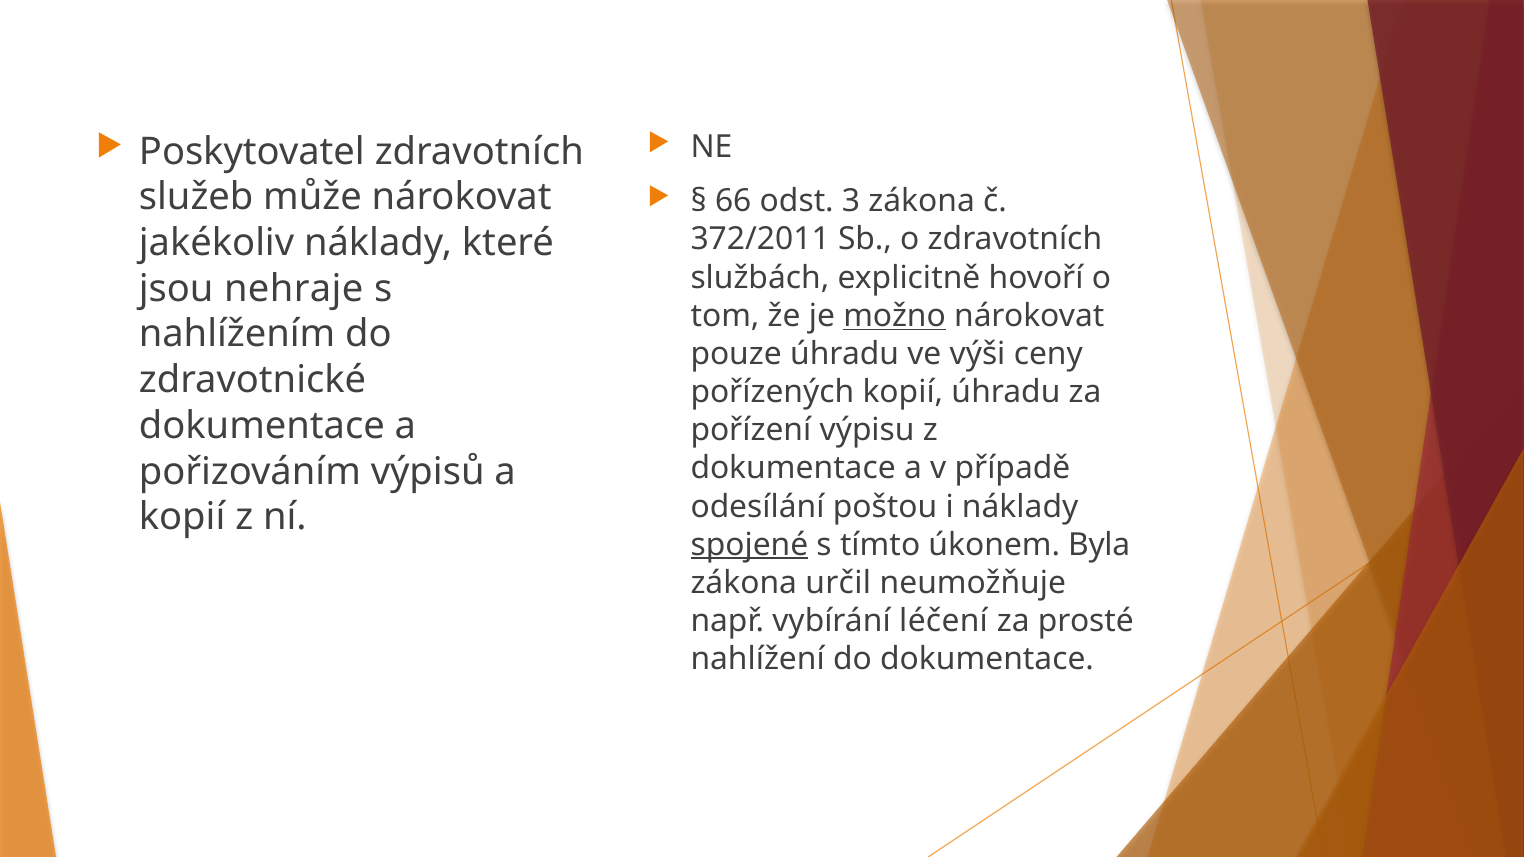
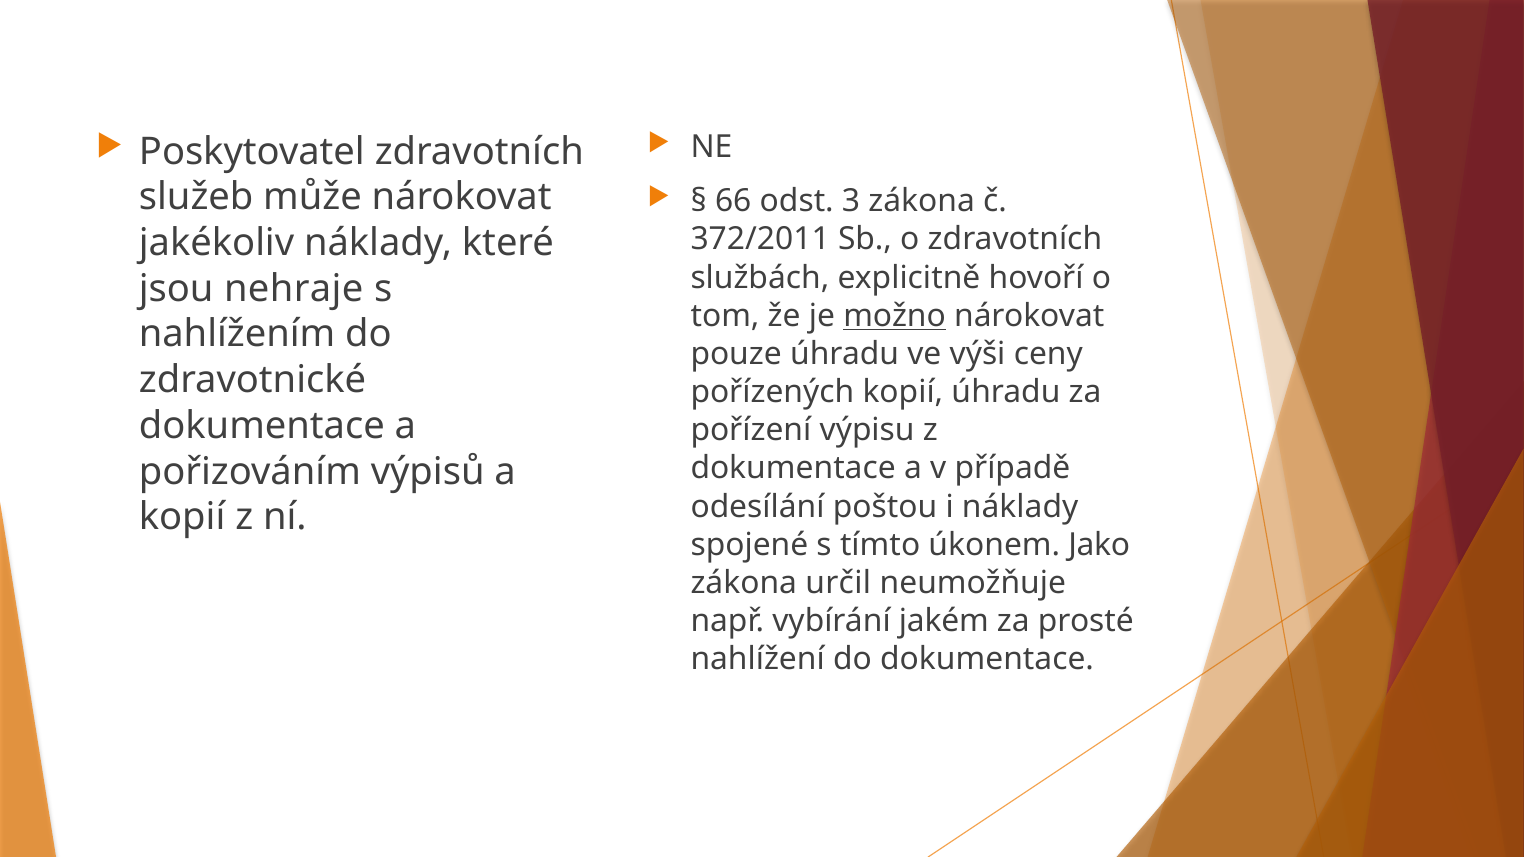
spojené underline: present -> none (749, 545)
Byla: Byla -> Jako (1099, 545)
léčení: léčení -> jakém (944, 621)
